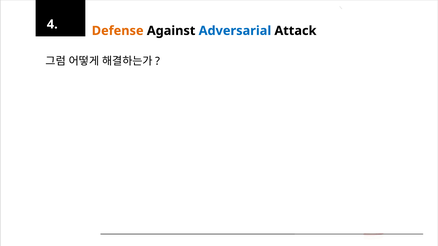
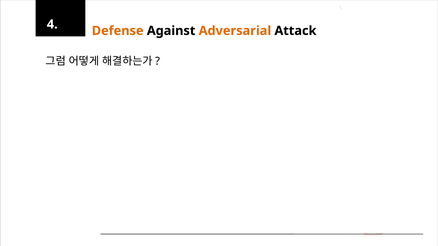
Adversarial colour: blue -> orange (235, 31)
